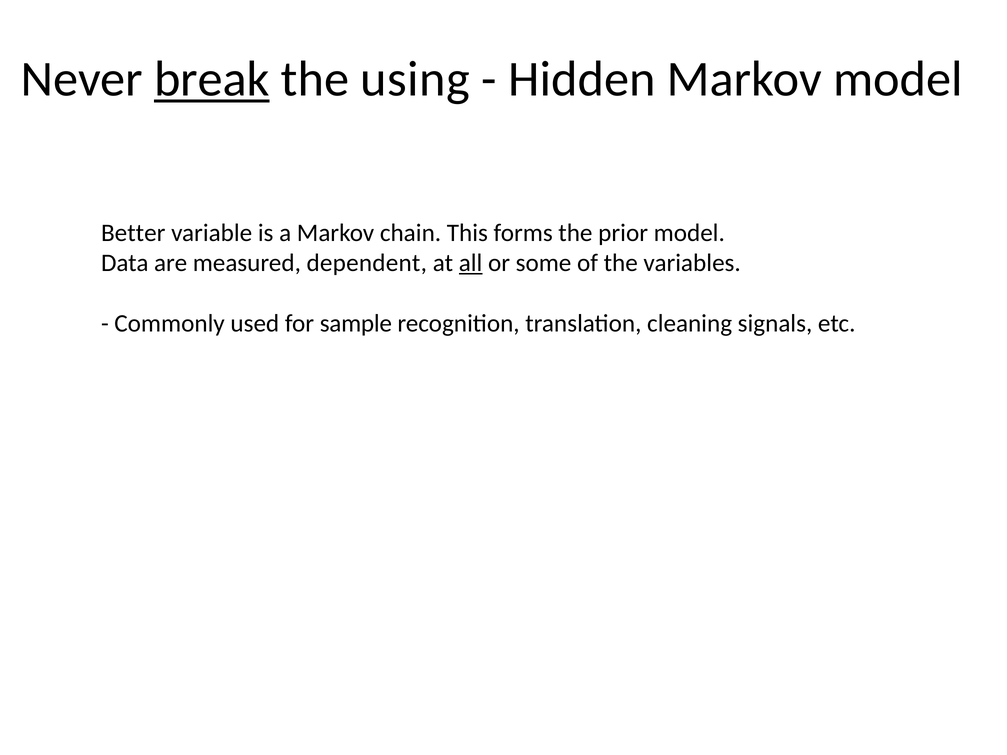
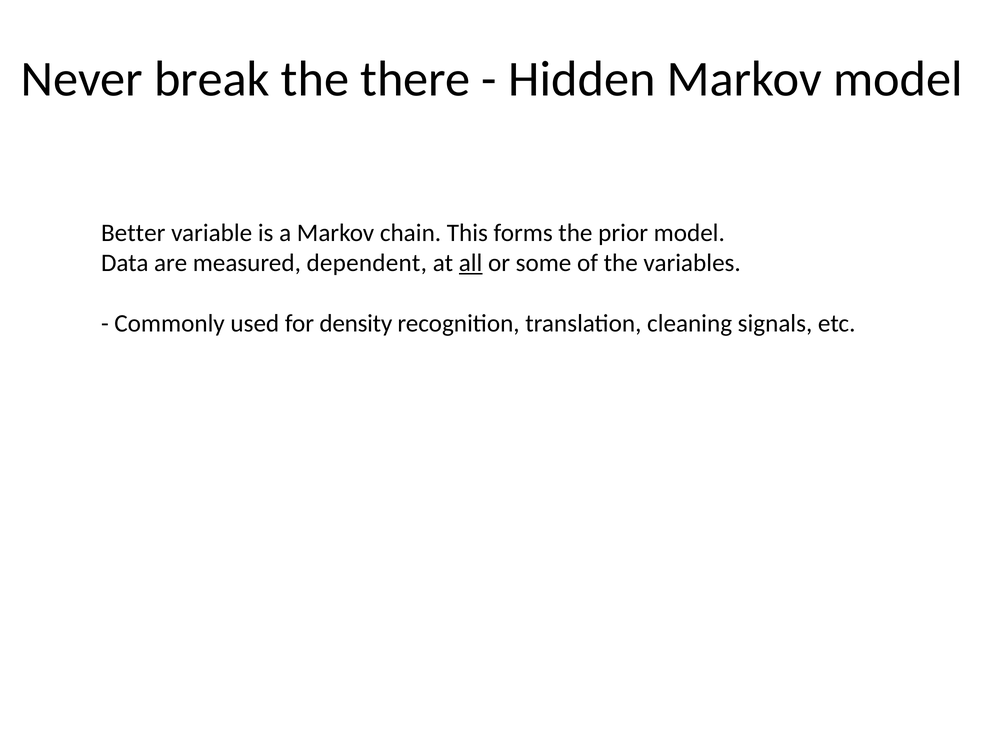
break underline: present -> none (212, 79)
using: using -> there (415, 79)
sample: sample -> density (356, 324)
